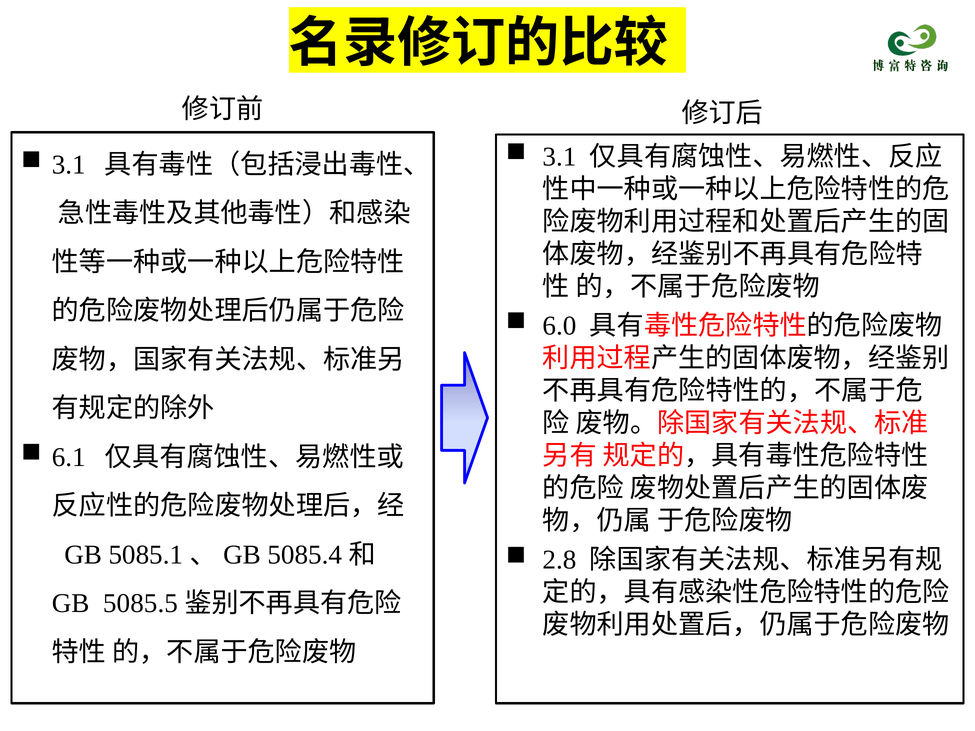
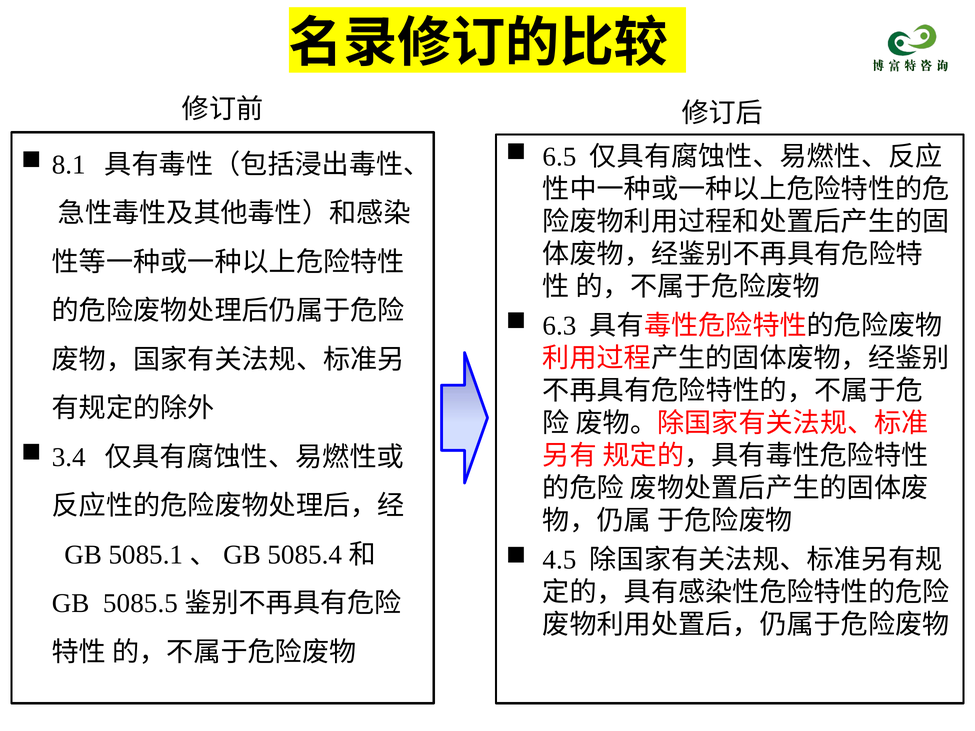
3.1: 3.1 -> 6.5 (559, 157)
3.1: 3.1 -> 8.1 (69, 165)
6.0: 6.0 -> 6.3 (559, 326)
6.1: 6.1 -> 3.4 (69, 457)
2.8: 2.8 -> 4.5 (559, 560)
